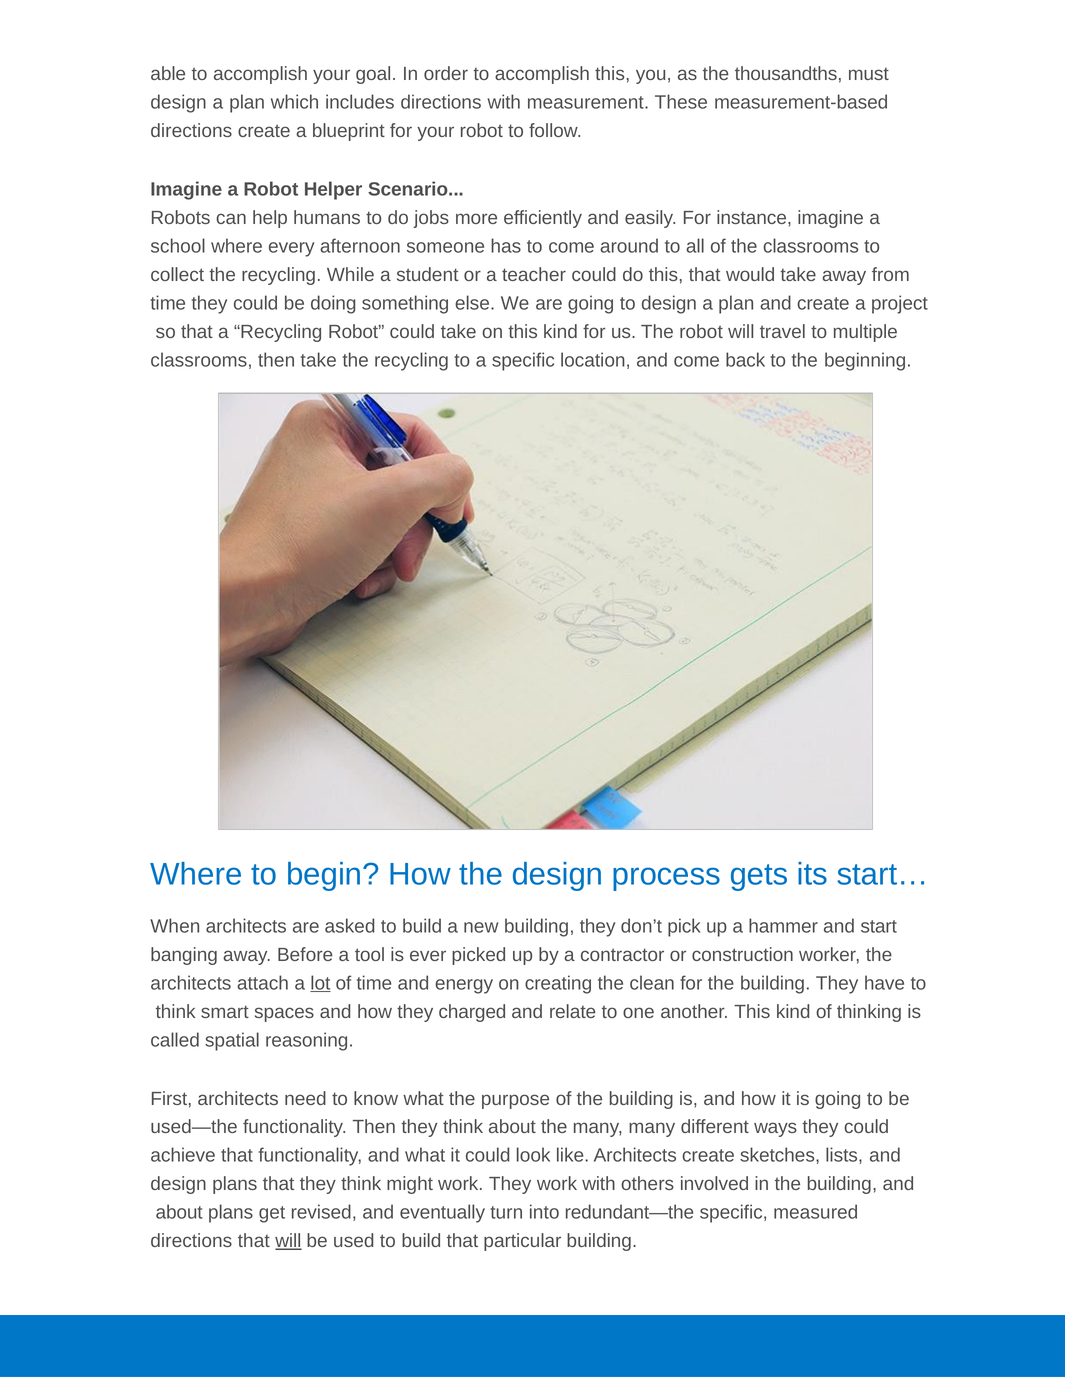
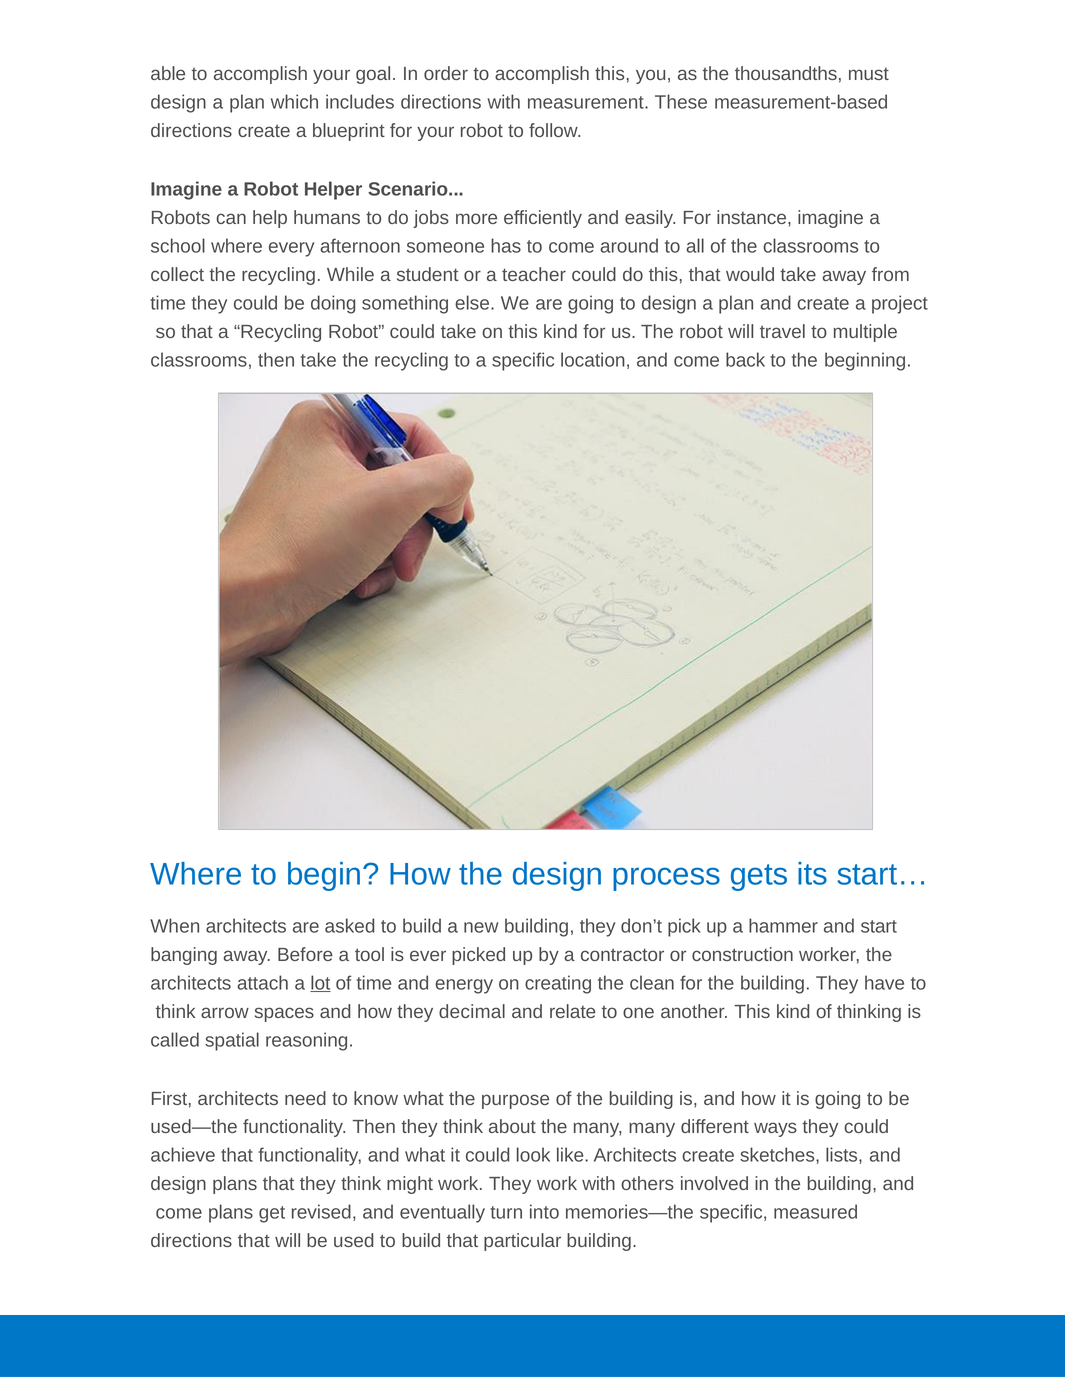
smart: smart -> arrow (225, 1012)
charged: charged -> decimal (472, 1012)
about: about -> come (179, 1213)
redundant—the: redundant—the -> memories—the (629, 1213)
will underline: present -> none (288, 1241)
